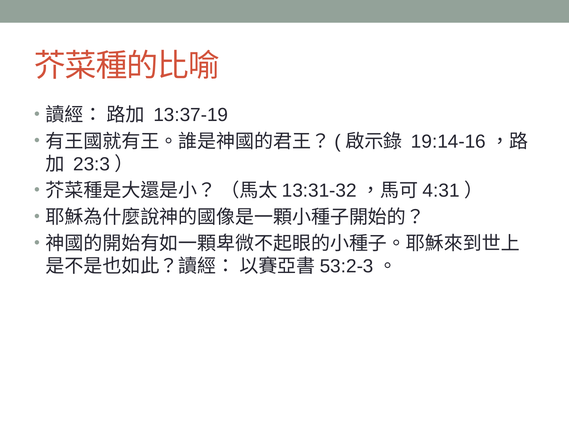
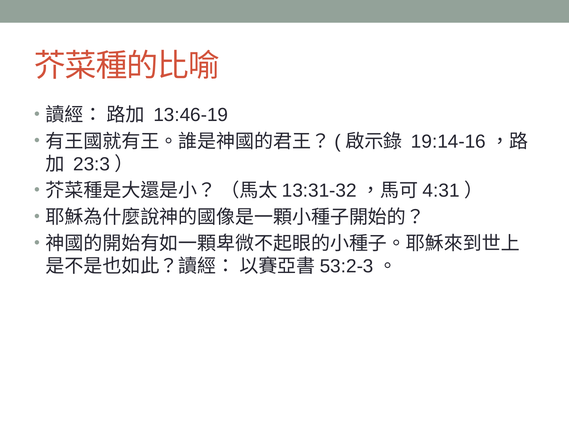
13:37-19: 13:37-19 -> 13:46-19 (191, 115)
